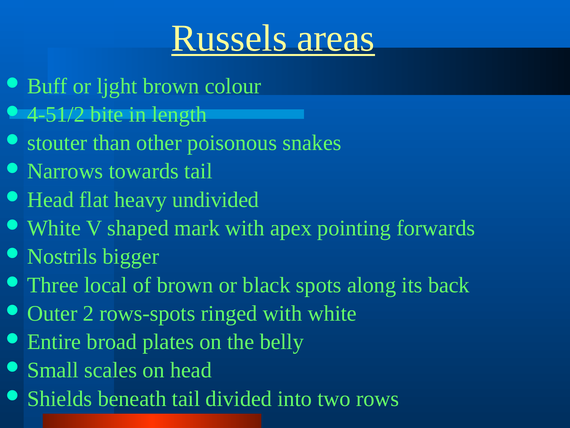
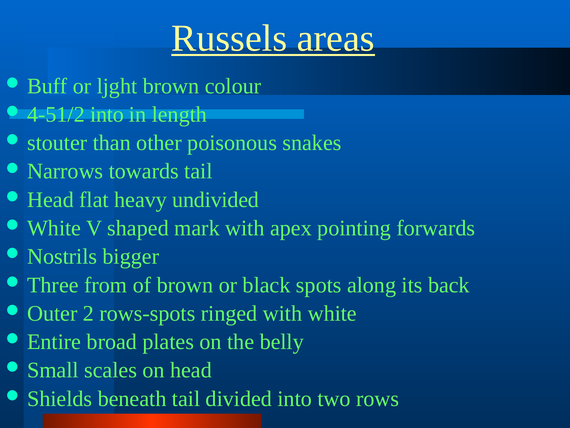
bite: bite -> into (107, 114)
local: local -> from (106, 285)
